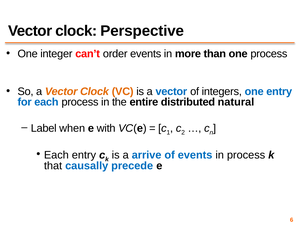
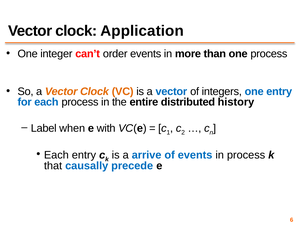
Perspective: Perspective -> Application (142, 31)
natural: natural -> history (236, 102)
